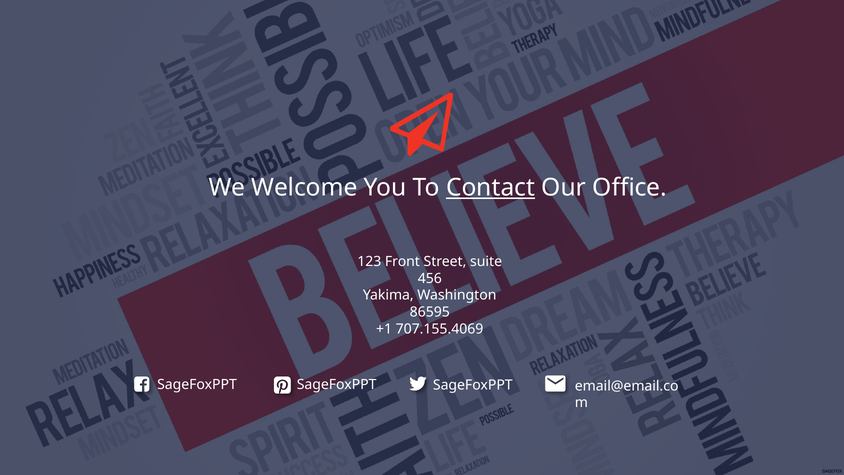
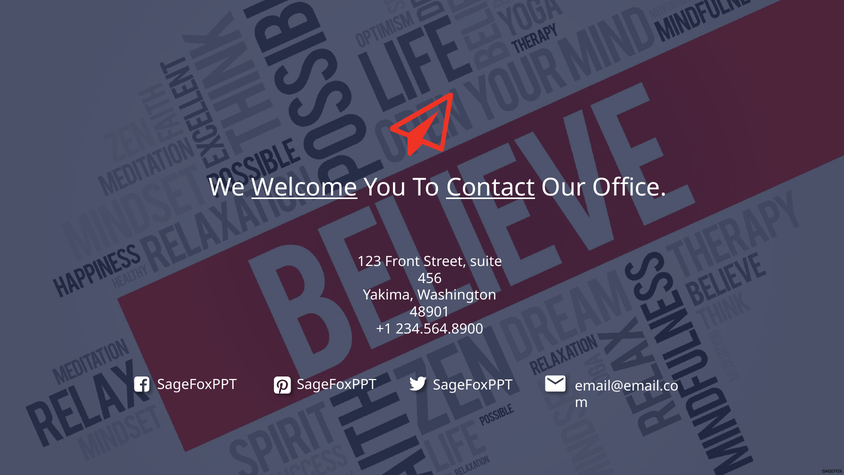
Welcome underline: none -> present (304, 188)
86595: 86595 -> 48901 (430, 312)
707.155.4069: 707.155.4069 -> 234.564.8900 (439, 329)
